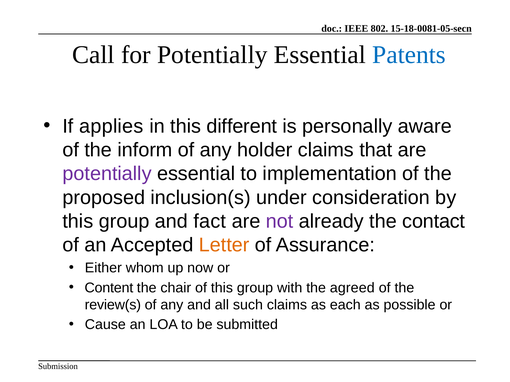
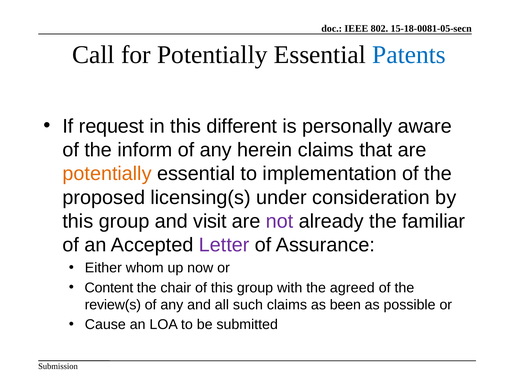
applies: applies -> request (112, 126)
holder: holder -> herein (265, 150)
potentially colour: purple -> orange (107, 174)
inclusion(s: inclusion(s -> licensing(s (201, 198)
fact: fact -> visit (210, 222)
contact: contact -> familiar (434, 222)
Letter colour: orange -> purple (224, 245)
each: each -> been (345, 305)
